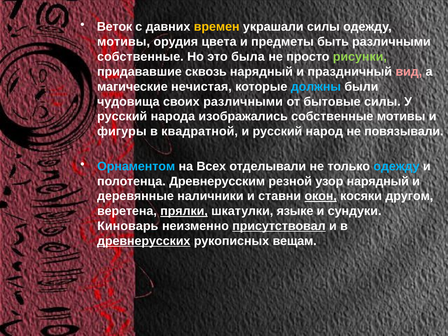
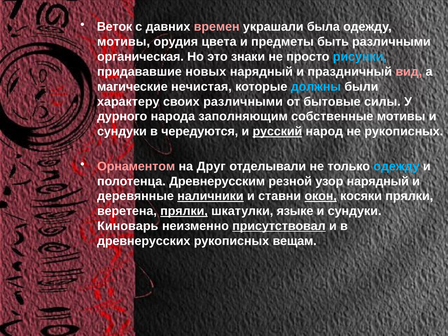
времен colour: yellow -> pink (217, 27)
украшали силы: силы -> была (323, 27)
собственные: собственные -> органическая (140, 57)
была: была -> знаки (248, 57)
рисунки colour: light green -> light blue (360, 57)
сквозь: сквозь -> новых (206, 72)
чудовища: чудовища -> характеру (128, 102)
русский: русский -> дурного (122, 117)
изображались: изображались -> заполняющим (243, 117)
фигуры: фигуры -> сундуки (122, 131)
квадратной: квадратной -> чередуются (200, 131)
русский underline: none -> present (277, 131)
не повязывали: повязывали -> рукописных (404, 131)
Орнаментом colour: light blue -> pink (136, 166)
Всех: Всех -> Друг (211, 166)
наличники underline: none -> present (210, 196)
косяки другом: другом -> прялки (409, 196)
древнерусских underline: present -> none (144, 241)
